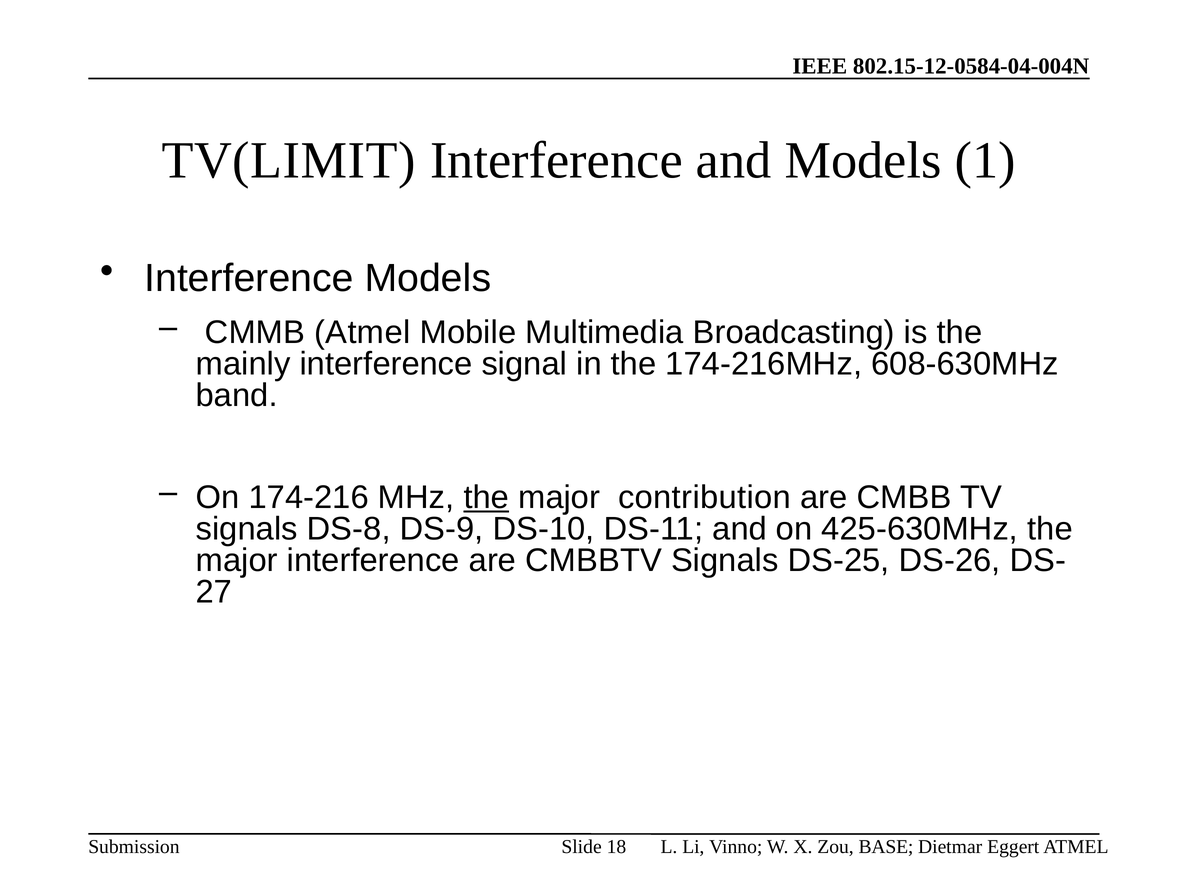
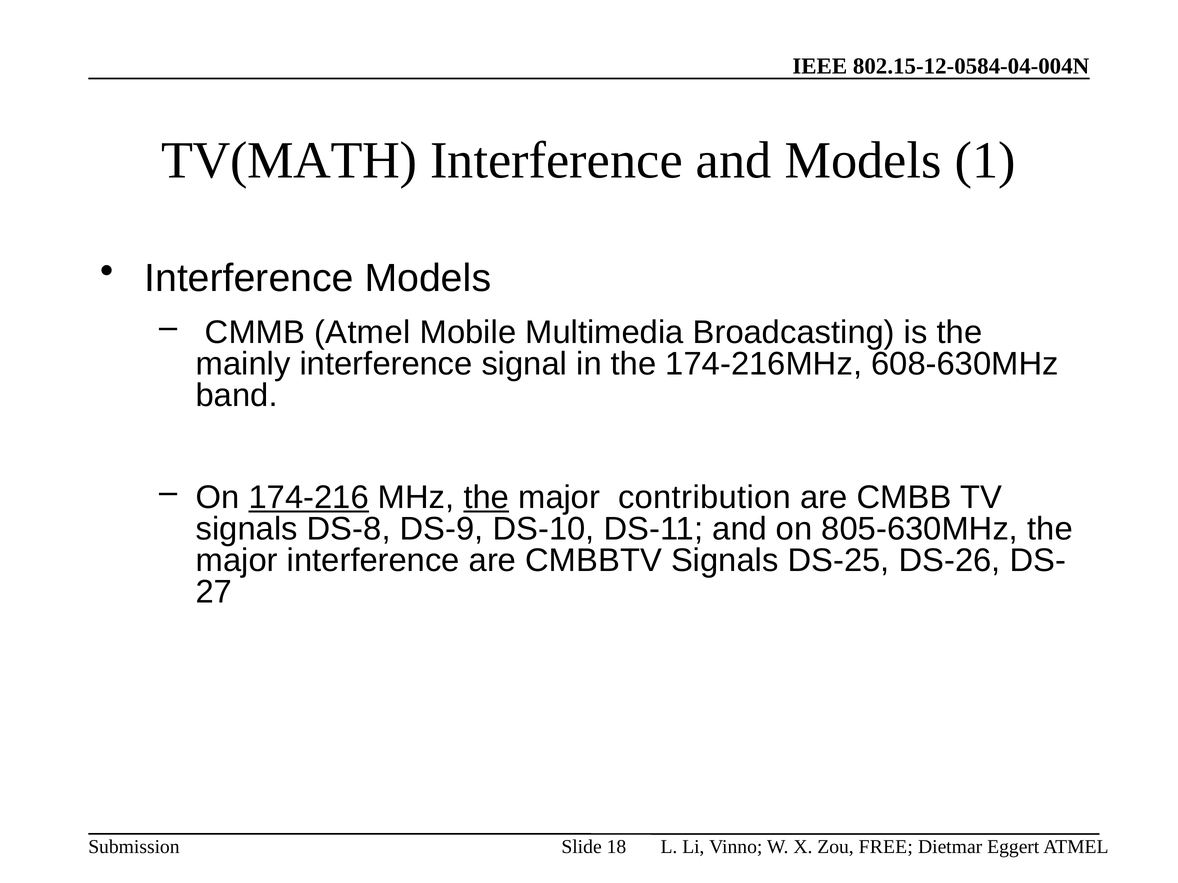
TV(LIMIT: TV(LIMIT -> TV(MATH (289, 161)
174-216 underline: none -> present (309, 498)
425-630MHz: 425-630MHz -> 805-630MHz (920, 529)
BASE: BASE -> FREE (886, 847)
